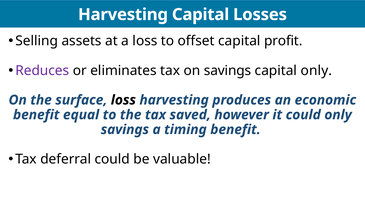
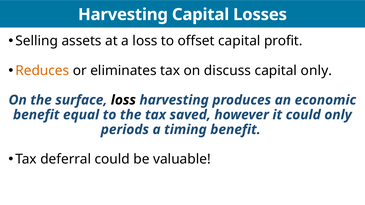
Reduces colour: purple -> orange (42, 71)
on savings: savings -> discuss (227, 71)
savings: savings -> periods (125, 130)
